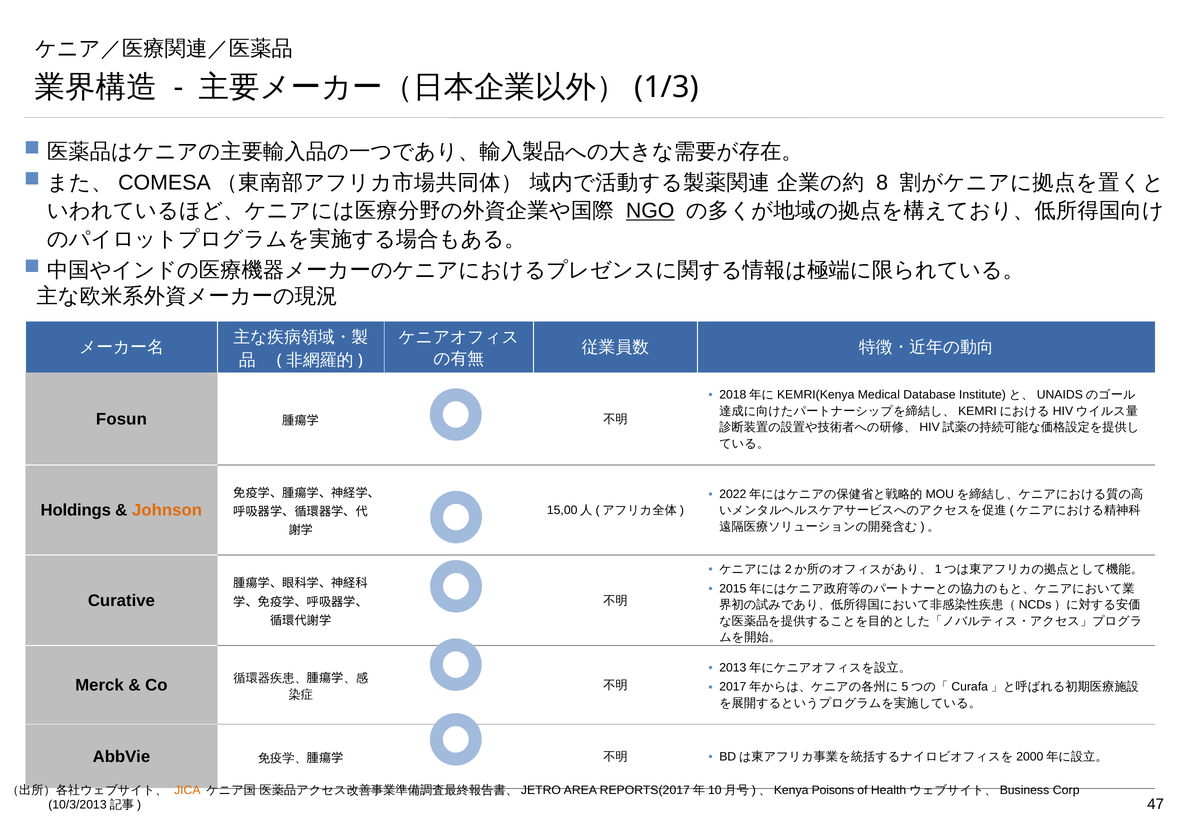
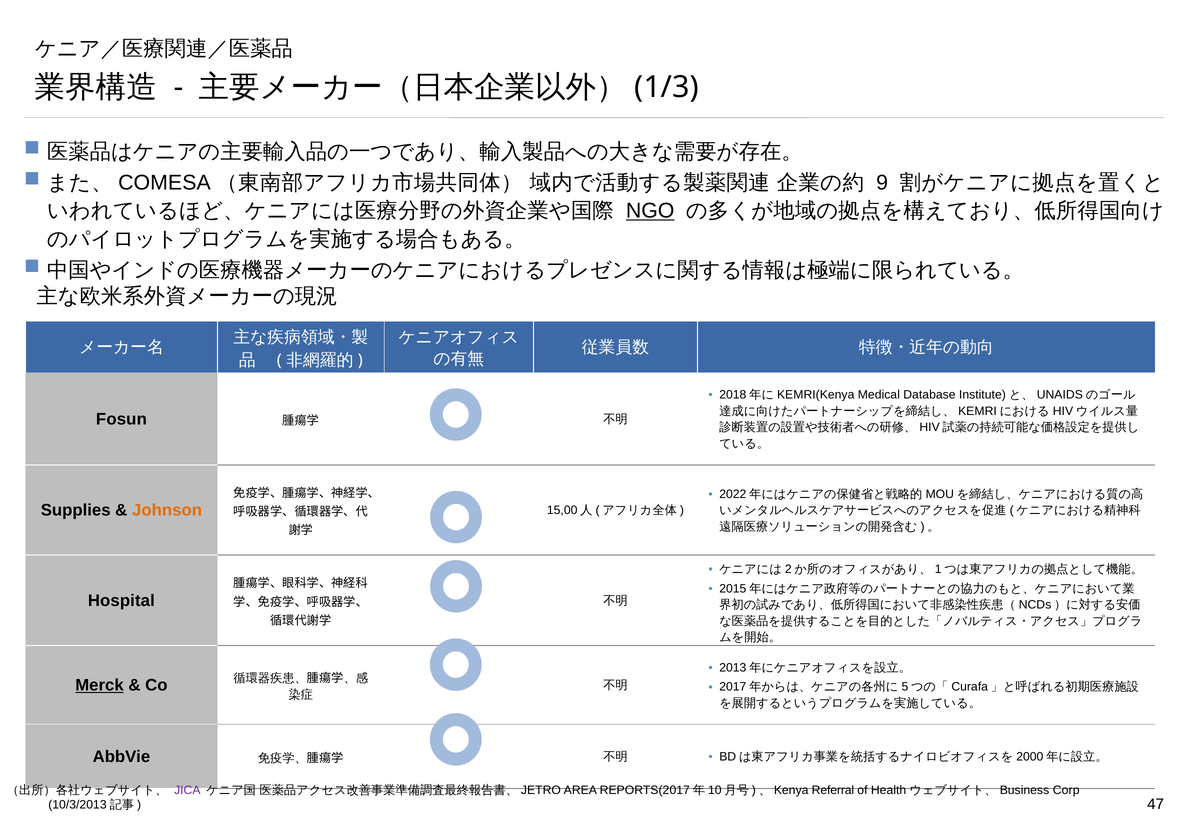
8: 8 -> 9 (882, 183)
Holdings: Holdings -> Supplies (76, 511)
Curative: Curative -> Hospital (121, 601)
Merck underline: none -> present (99, 686)
JICA colour: orange -> purple (187, 791)
Poisons: Poisons -> Referral (833, 791)
